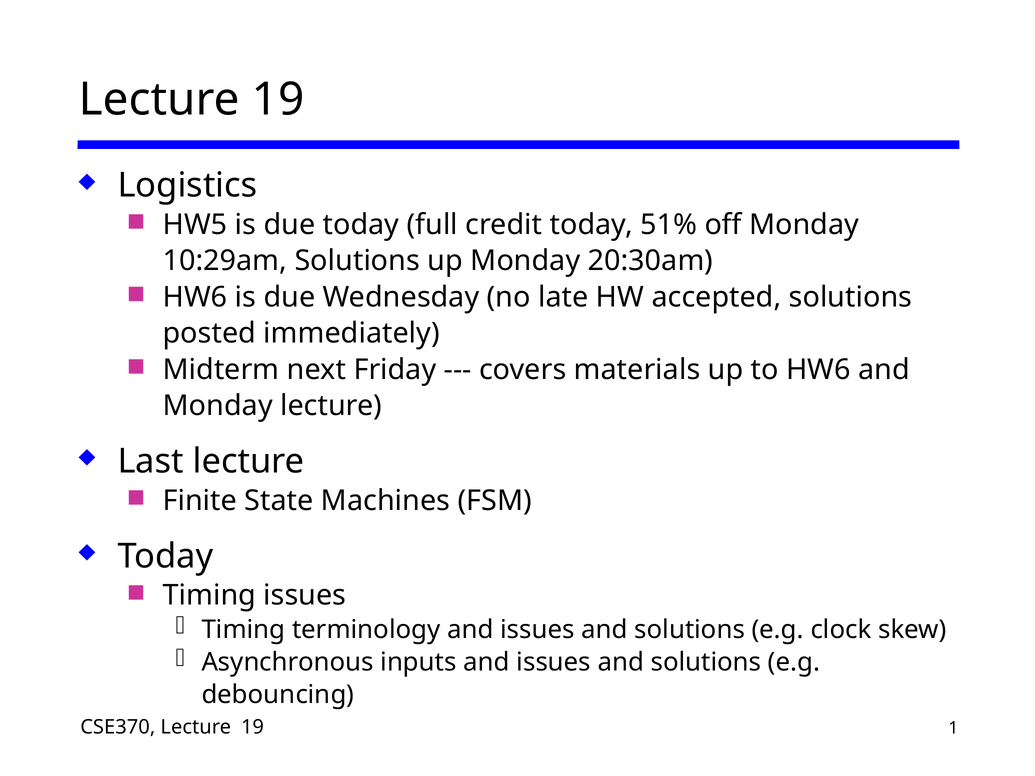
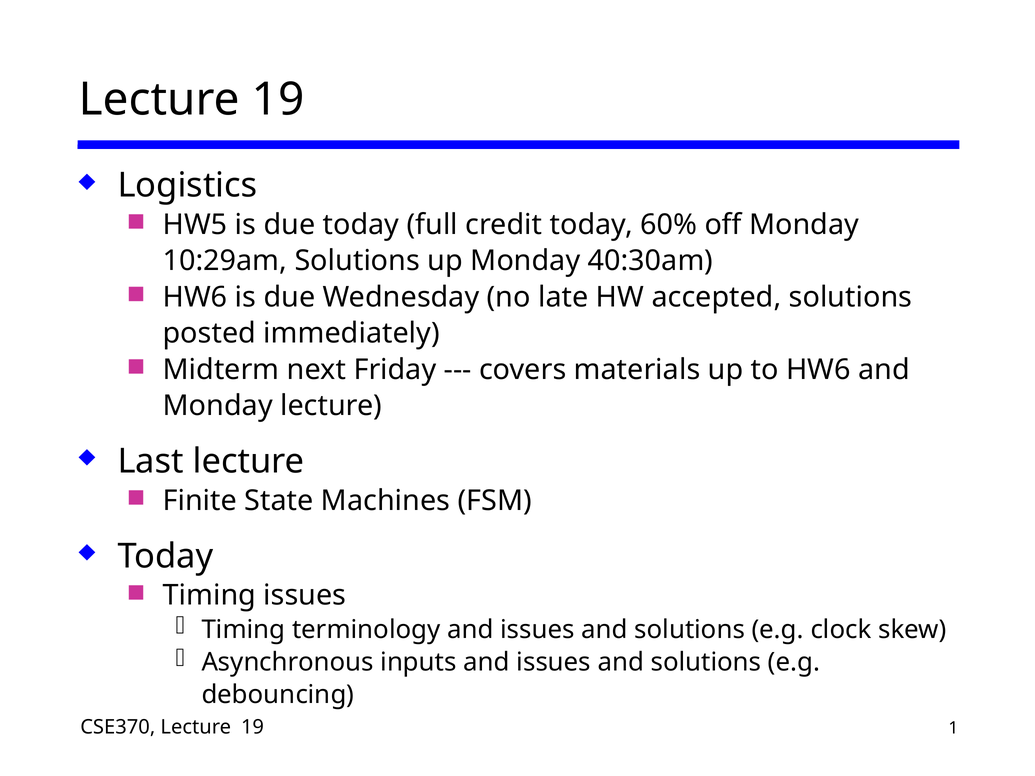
51%: 51% -> 60% (669, 225)
20:30am: 20:30am -> 40:30am (650, 261)
